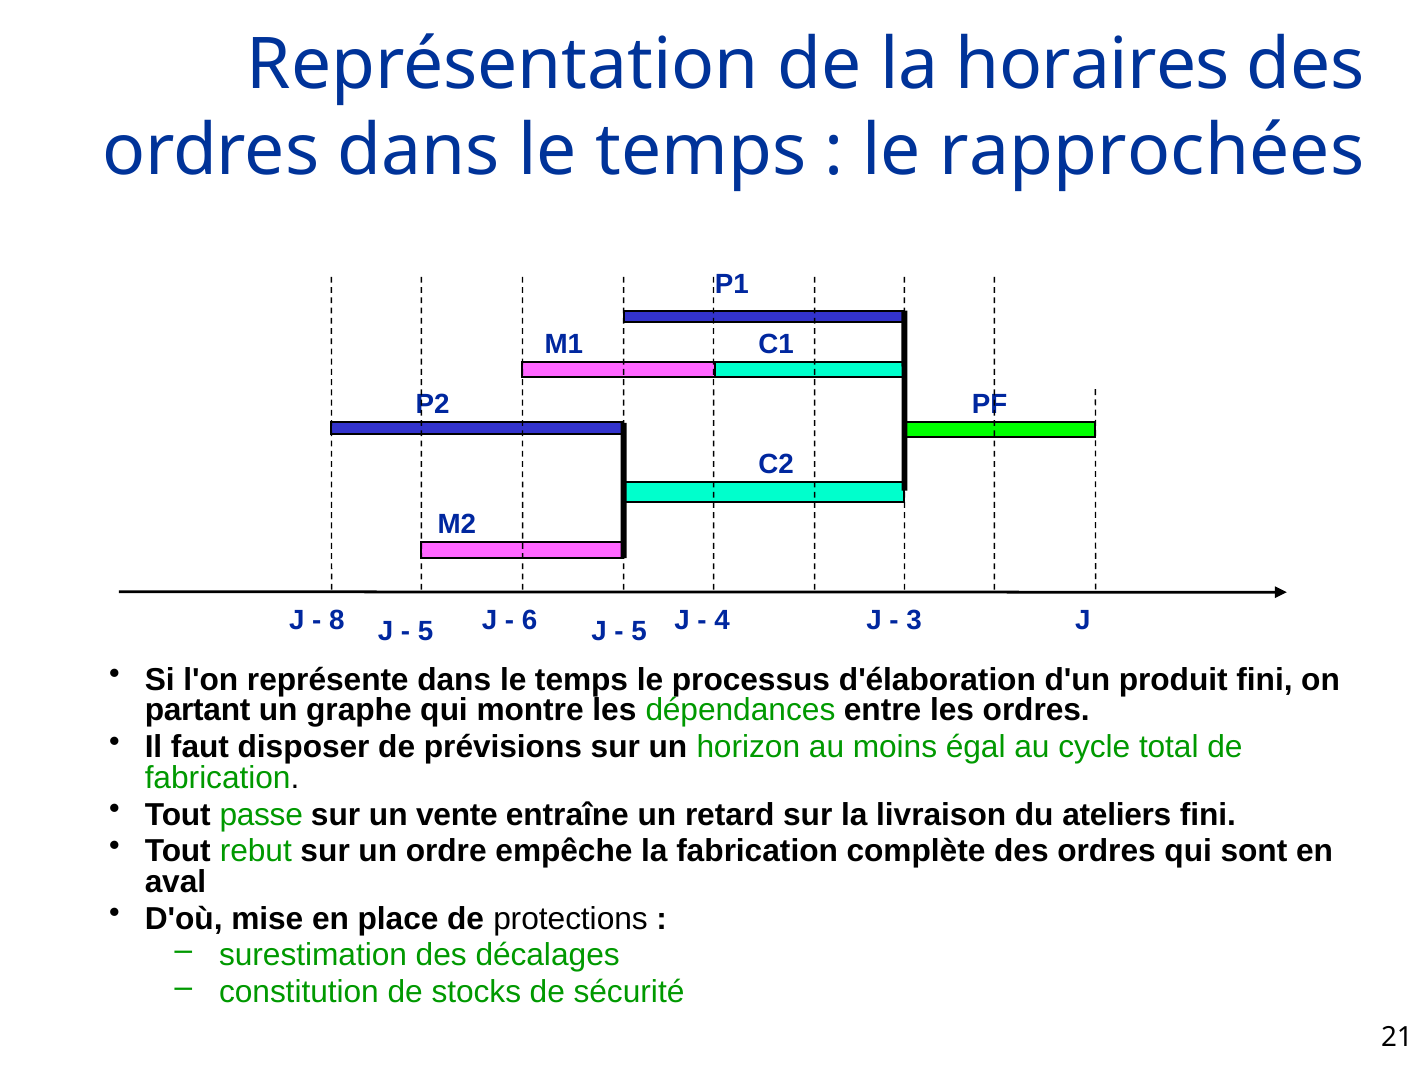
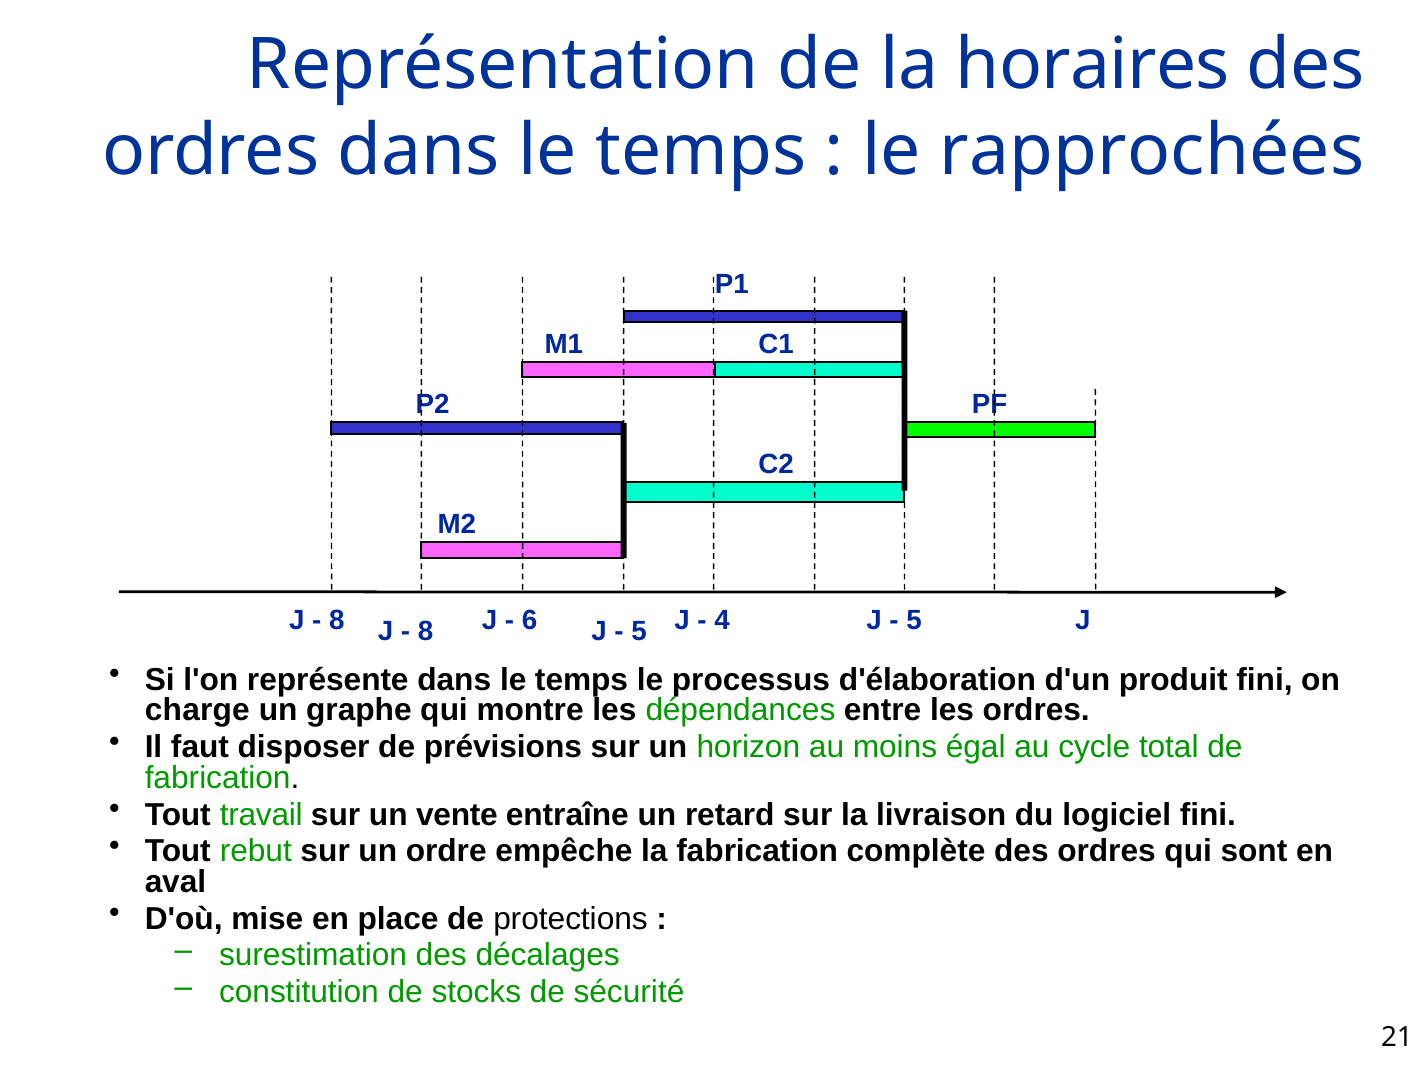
3: 3 -> 5 (914, 620)
5: 5 -> 8 (426, 631)
partant: partant -> charge (197, 710)
passe: passe -> travail (261, 814)
ateliers: ateliers -> logiciel (1117, 814)
